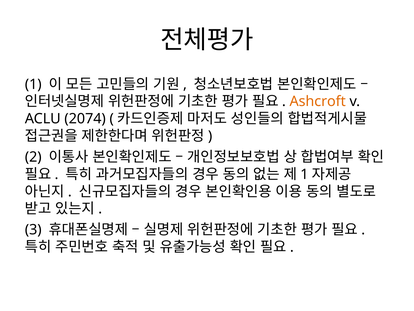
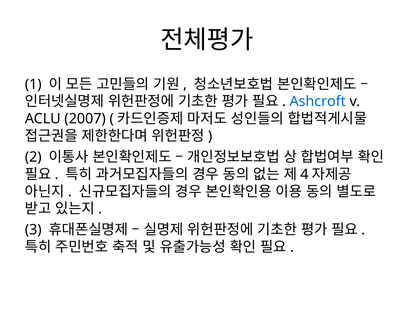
Ashcroft colour: orange -> blue (318, 101)
2074: 2074 -> 2007 (85, 119)
1: 1 -> 4 (304, 174)
